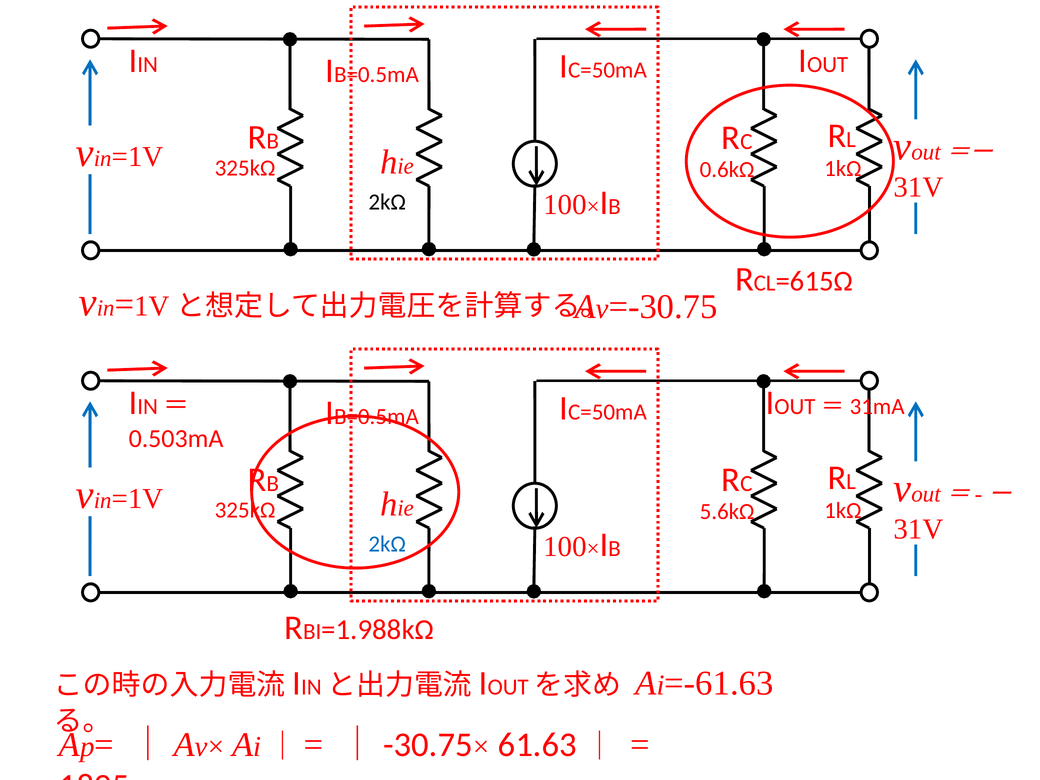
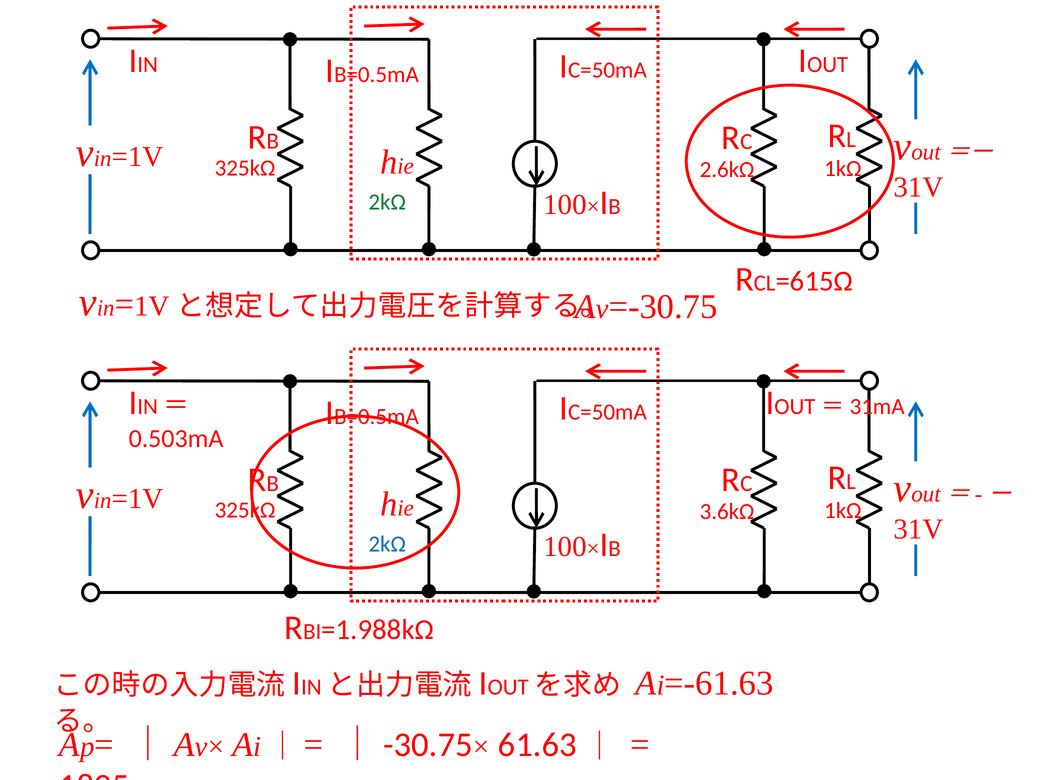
0.6kΩ: 0.6kΩ -> 2.6kΩ (727, 170)
2kΩ colour: black -> green (387, 202)
5.6kΩ: 5.6kΩ -> 3.6kΩ (727, 512)
